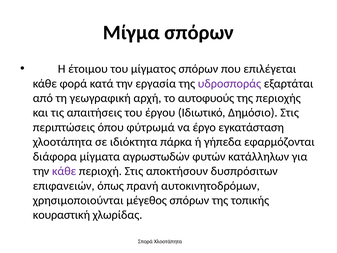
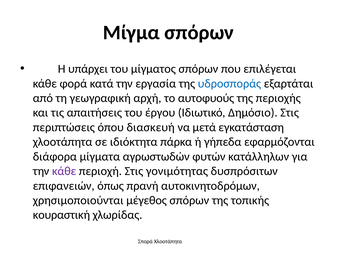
έτοιμου: έτοιμου -> υπάρχει (88, 69)
υδροσποράς colour: purple -> blue (229, 83)
φύτρωμά: φύτρωμά -> διασκευή (151, 127)
έργο: έργο -> μετά (204, 127)
αποκτήσουν: αποκτήσουν -> γονιμότητας (177, 171)
